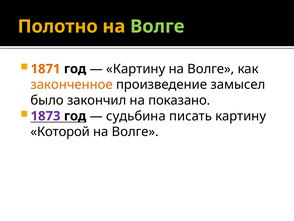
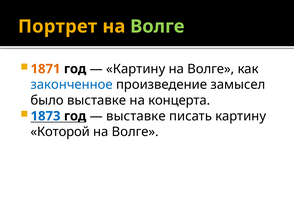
Полотно: Полотно -> Портрет (58, 26)
законченное colour: orange -> blue (72, 84)
было закончил: закончил -> выставке (97, 100)
показано: показано -> концерта (179, 100)
1873 colour: purple -> blue (46, 116)
судьбина: судьбина -> выставке (136, 116)
